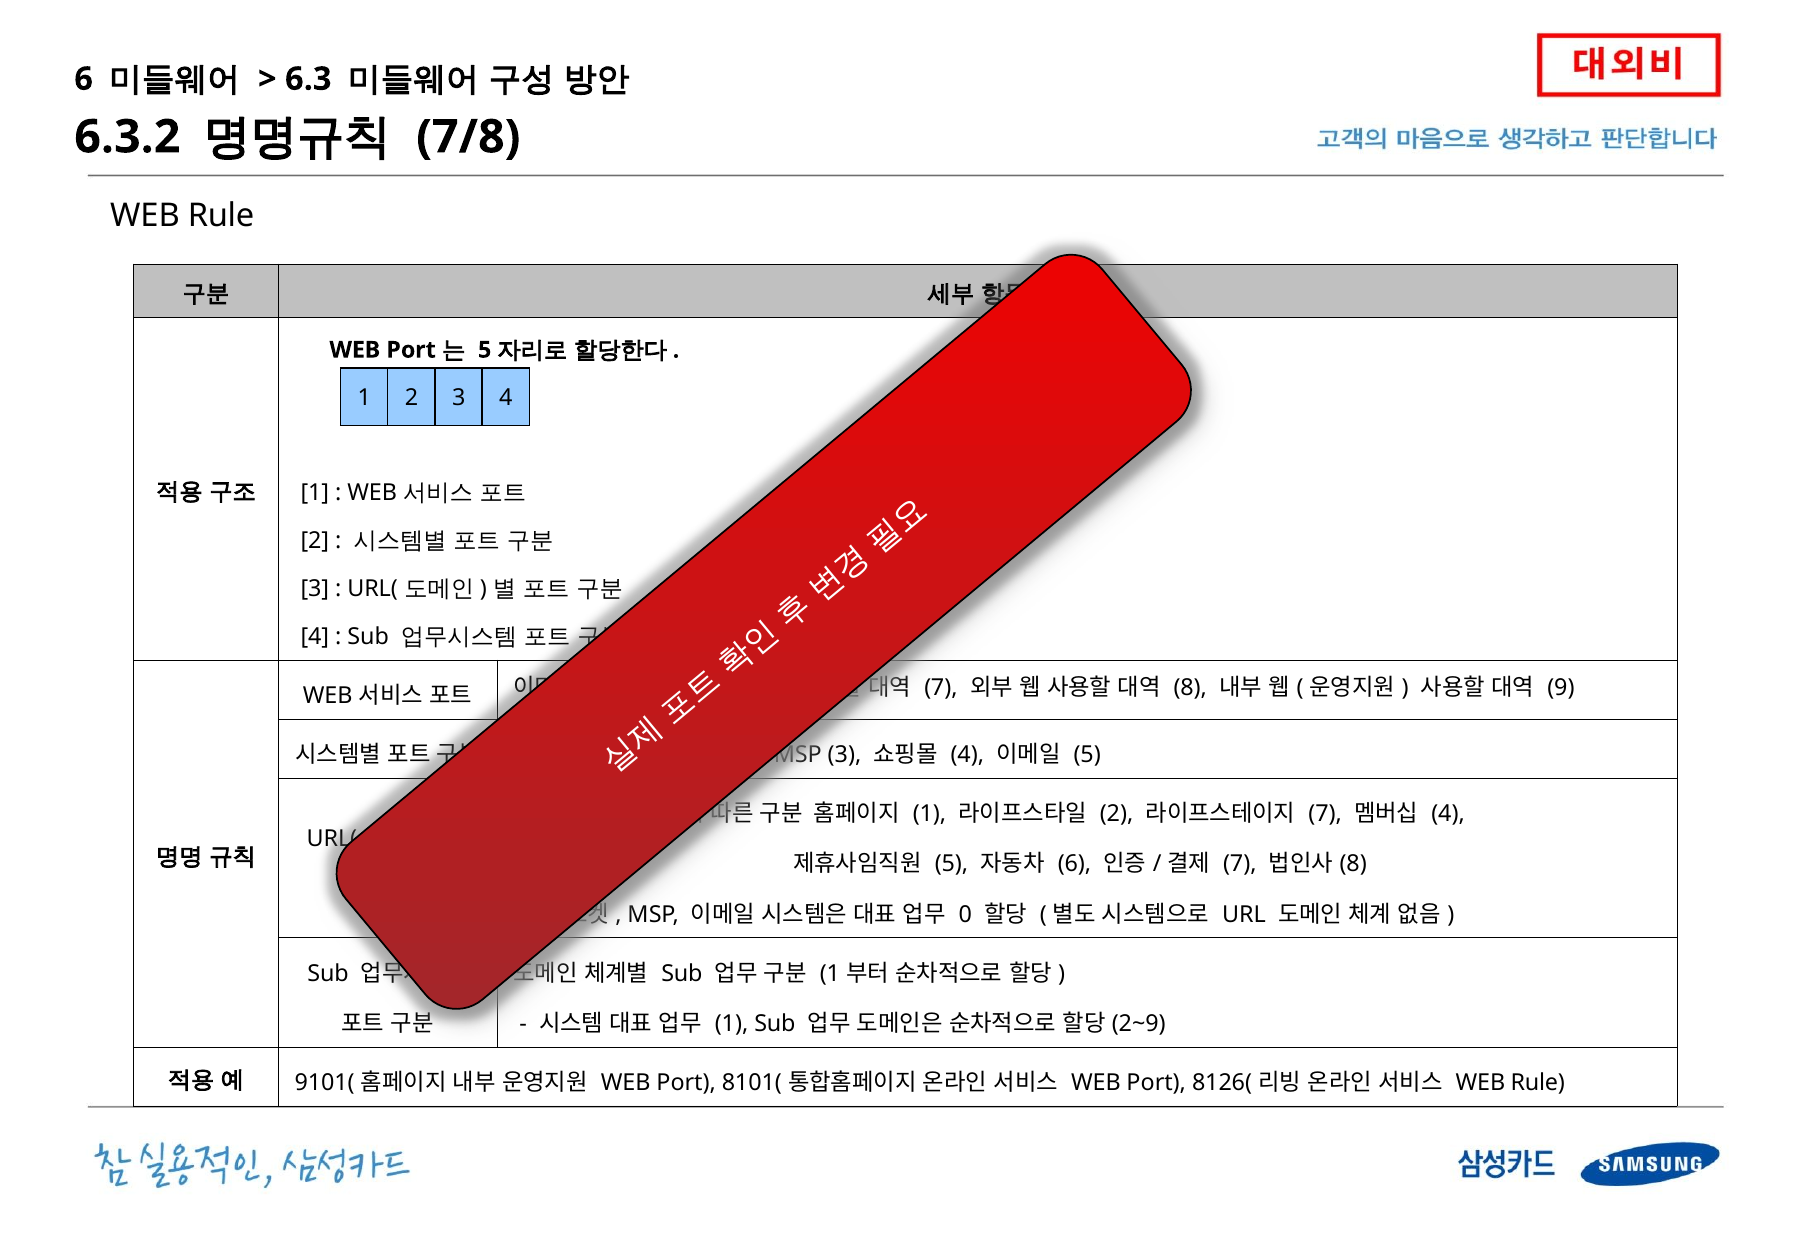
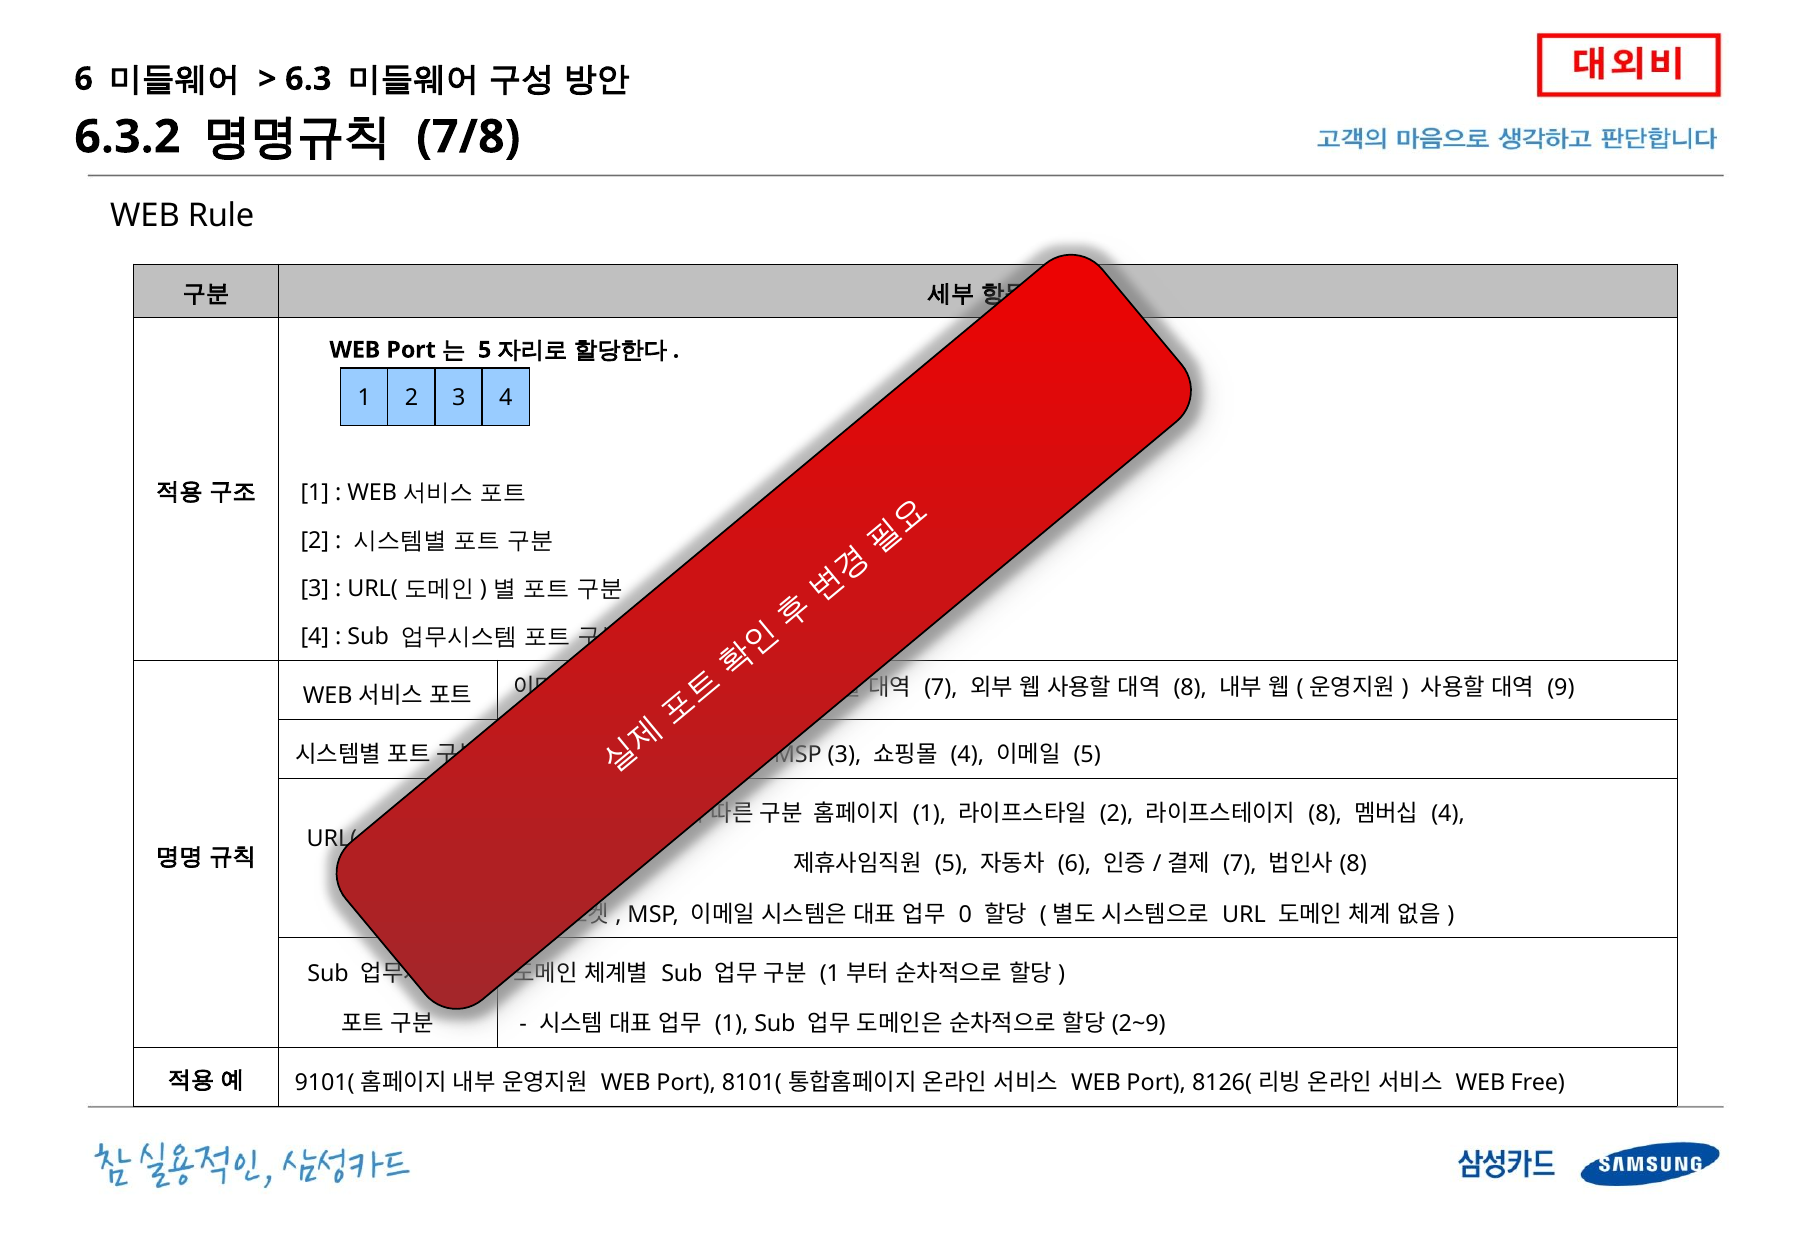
7: 7 -> 8 (1325, 814)
Rule: Rule -> Free (1538, 1083)
